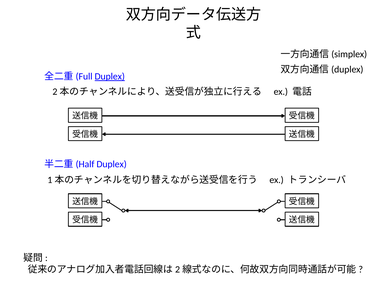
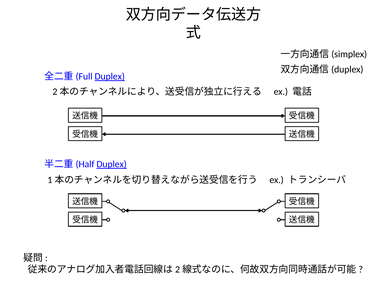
Duplex underline: none -> present (112, 164)
